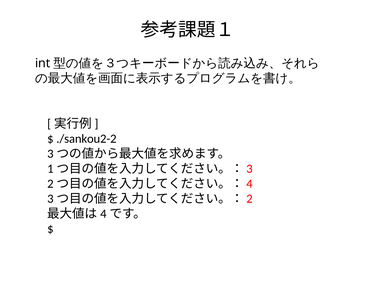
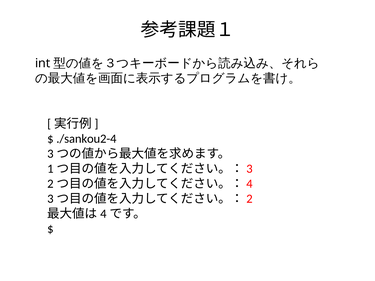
./sankou2-2: ./sankou2-2 -> ./sankou2-4 (86, 139)
